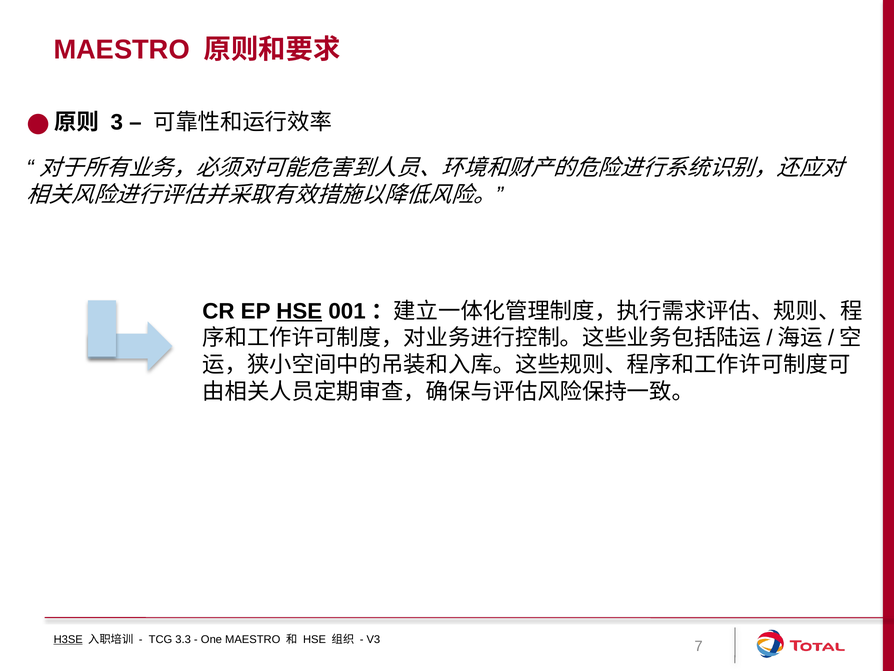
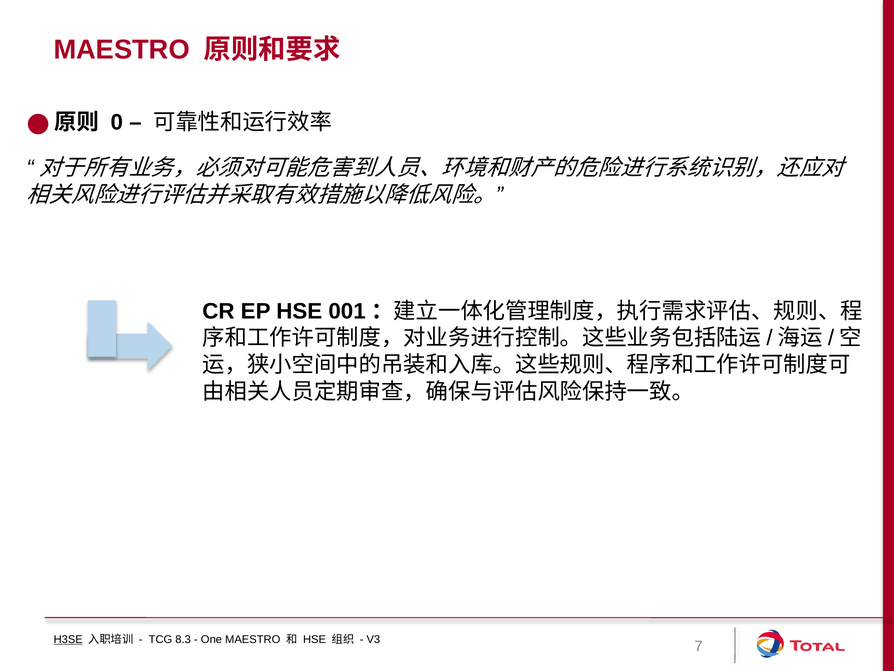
3: 3 -> 0 (117, 122)
HSE underline: present -> none (299, 311)
3.3: 3.3 -> 8.3 (183, 639)
